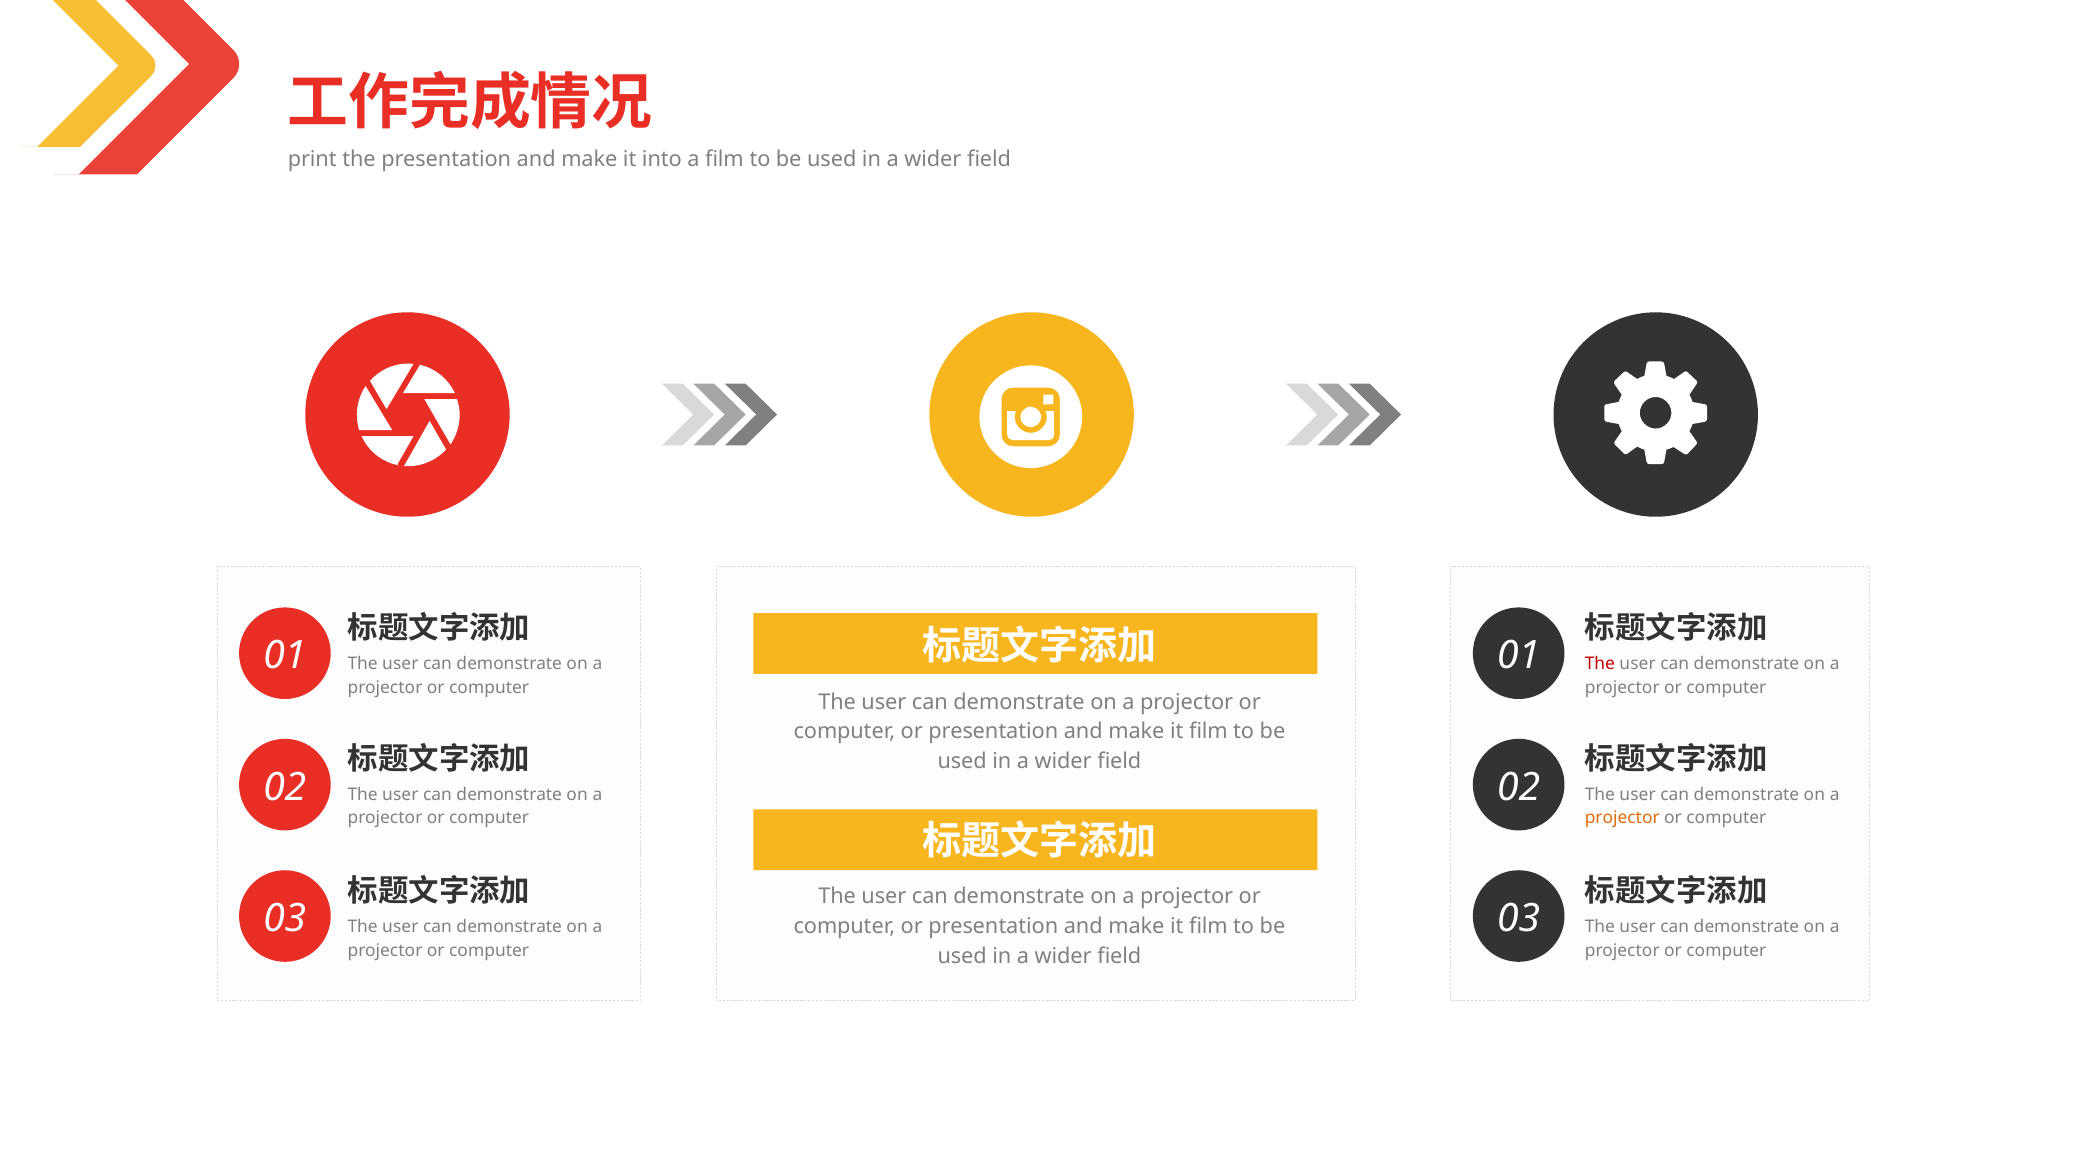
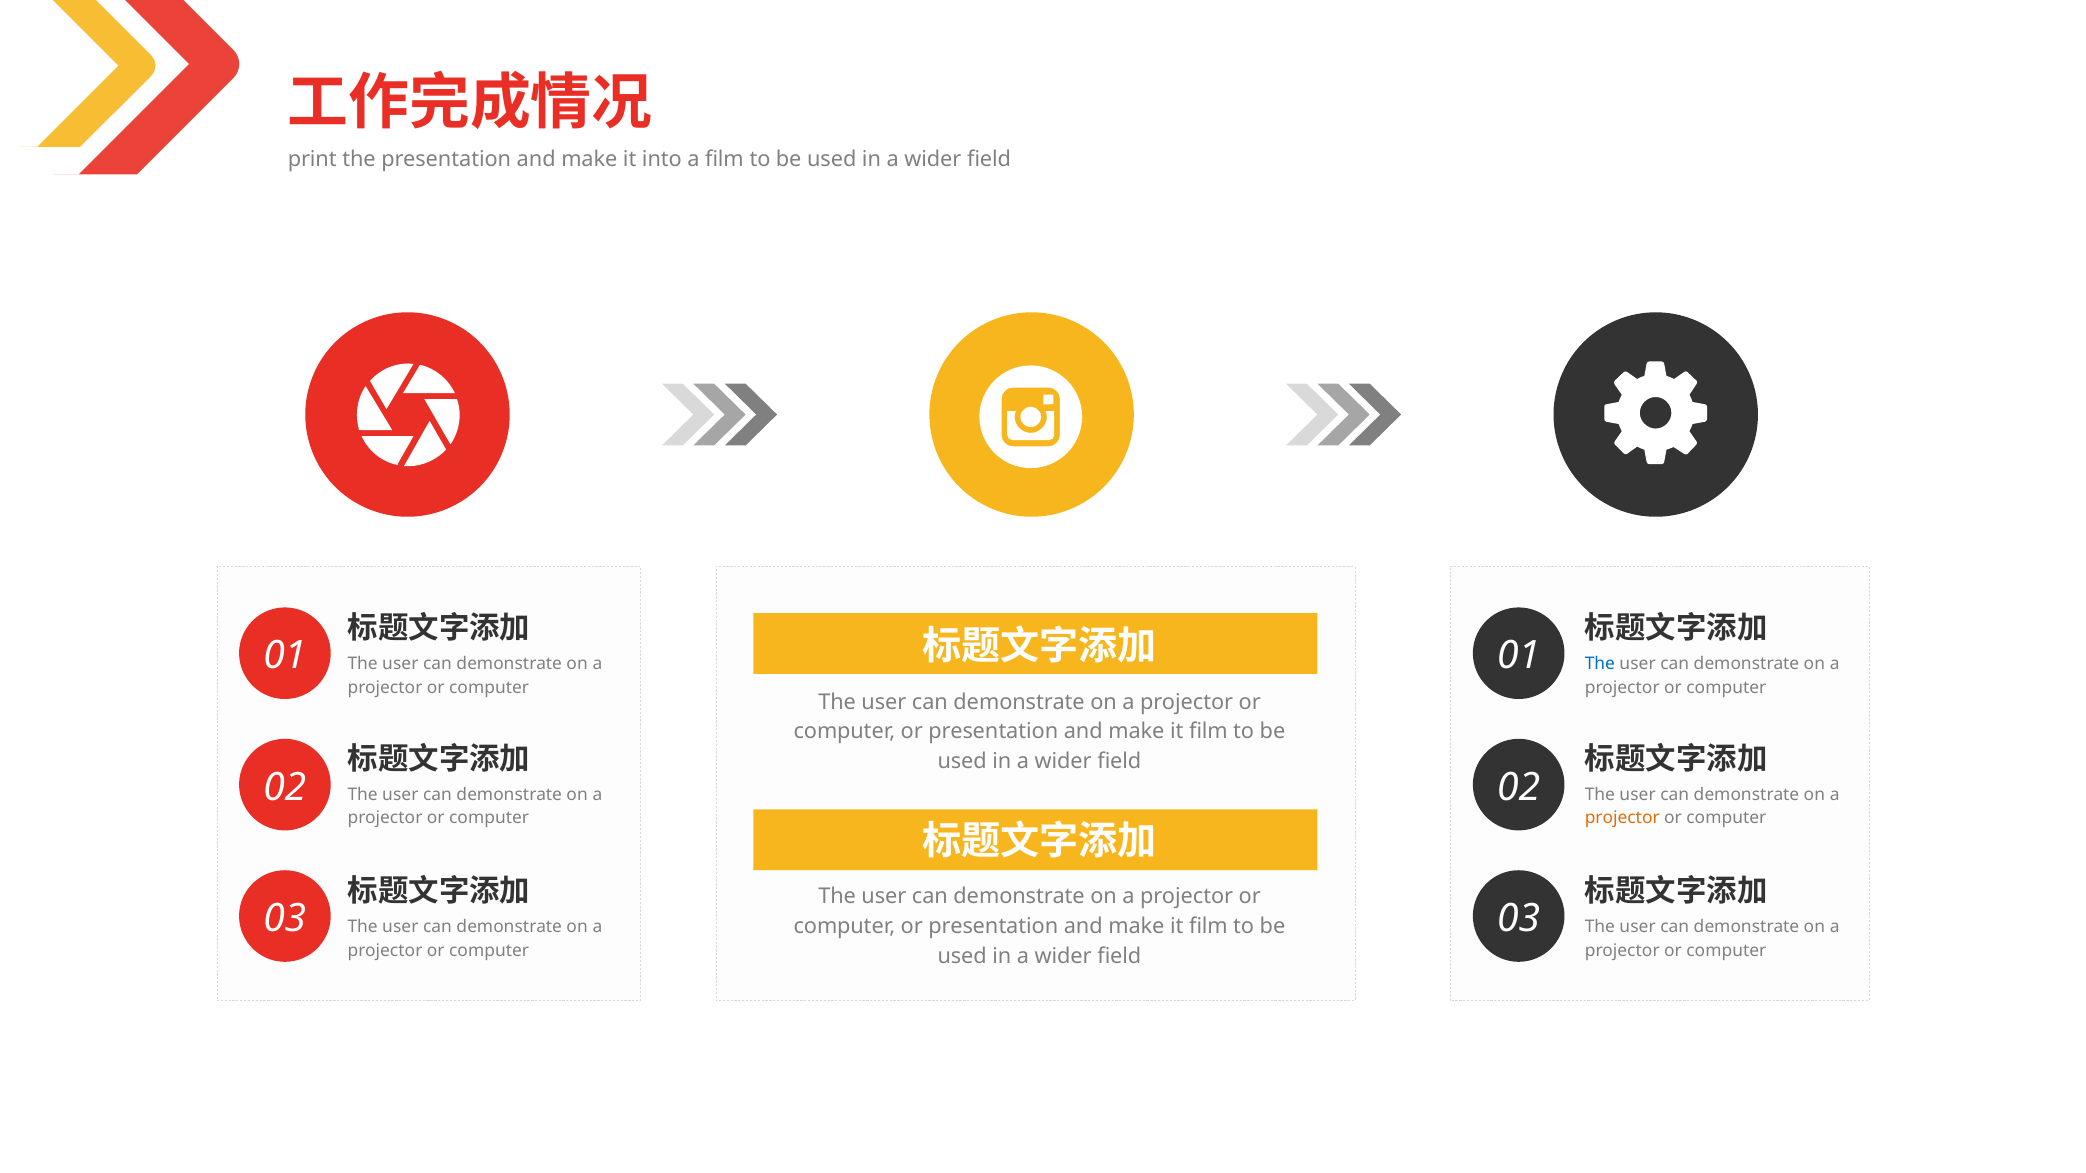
The colour: red -> blue (1600, 664)
